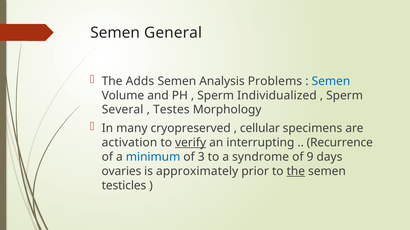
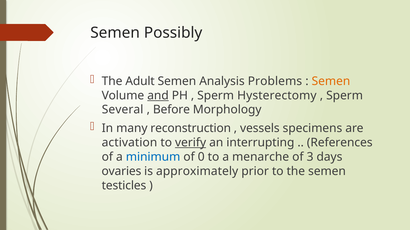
General: General -> Possibly (173, 33)
Adds: Adds -> Adult (140, 81)
Semen colour: blue -> orange (331, 81)
and underline: none -> present (158, 96)
Individualized: Individualized -> Hysterectomy (277, 96)
Testes: Testes -> Before (171, 110)
cryopreserved: cryopreserved -> reconstruction (191, 129)
cellular: cellular -> vessels (260, 129)
Recurrence: Recurrence -> References (340, 143)
3: 3 -> 0 (201, 157)
syndrome: syndrome -> menarche (261, 157)
9: 9 -> 3 (310, 157)
the underline: present -> none (296, 172)
